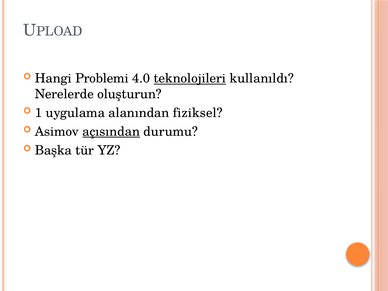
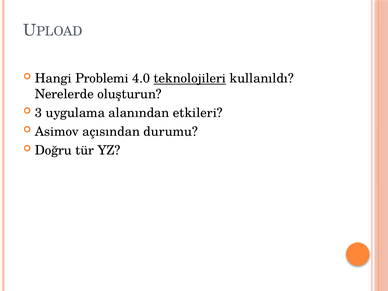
1: 1 -> 3 (38, 113)
fiziksel: fiziksel -> etkileri (198, 113)
açısından underline: present -> none (111, 132)
Başka: Başka -> Doğru (53, 150)
